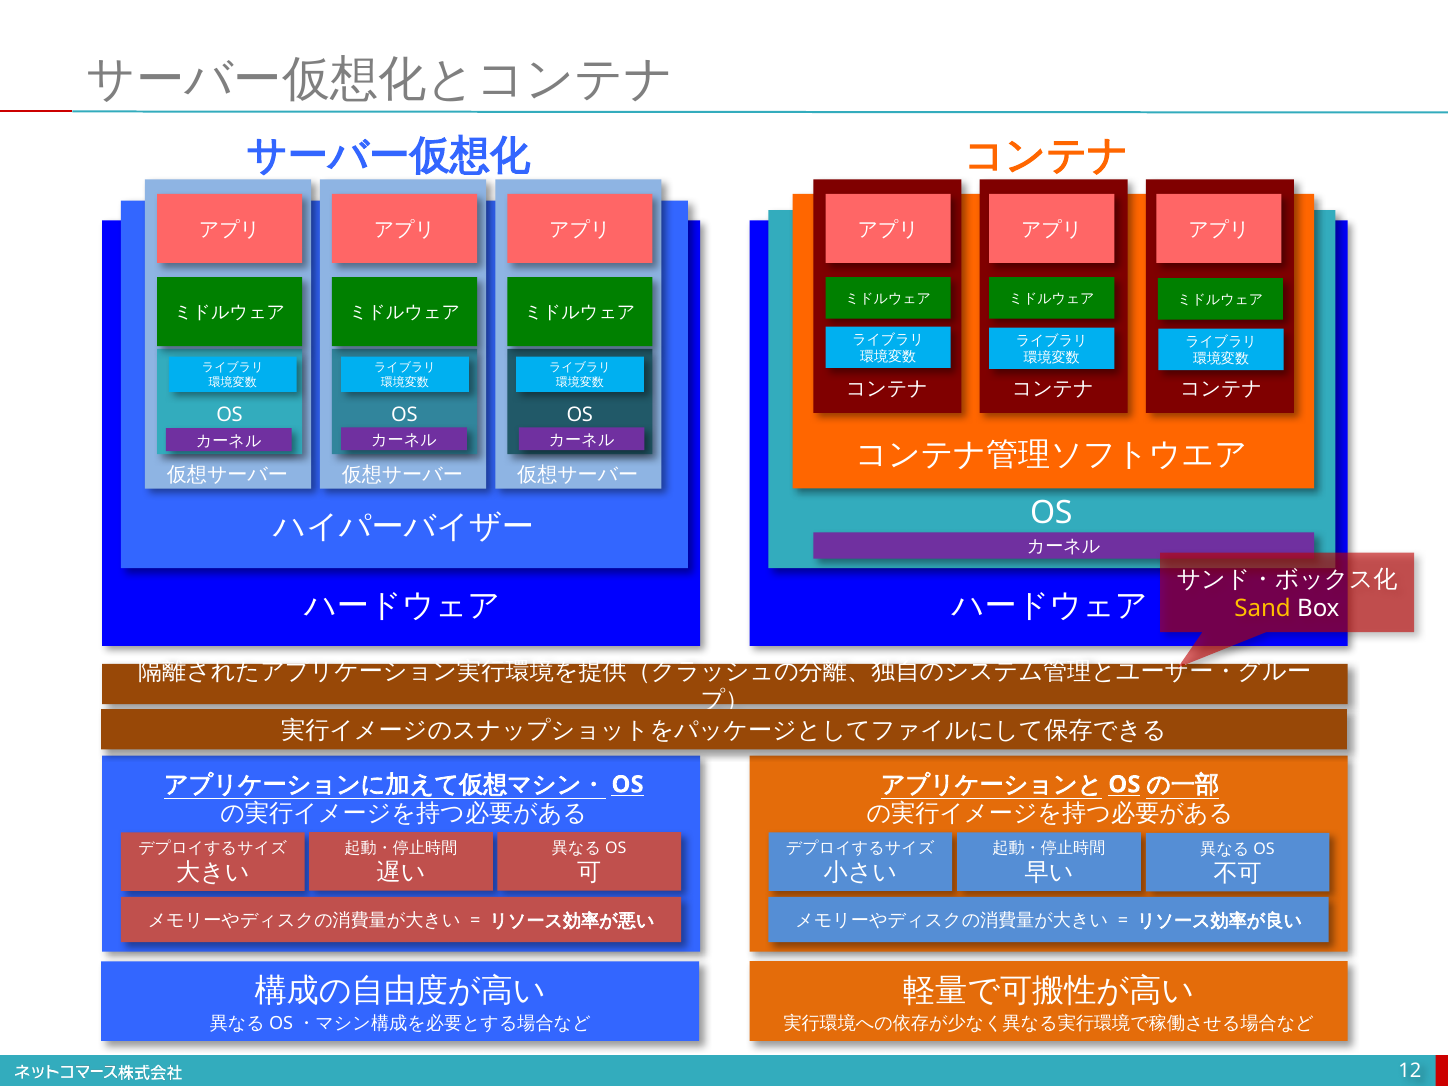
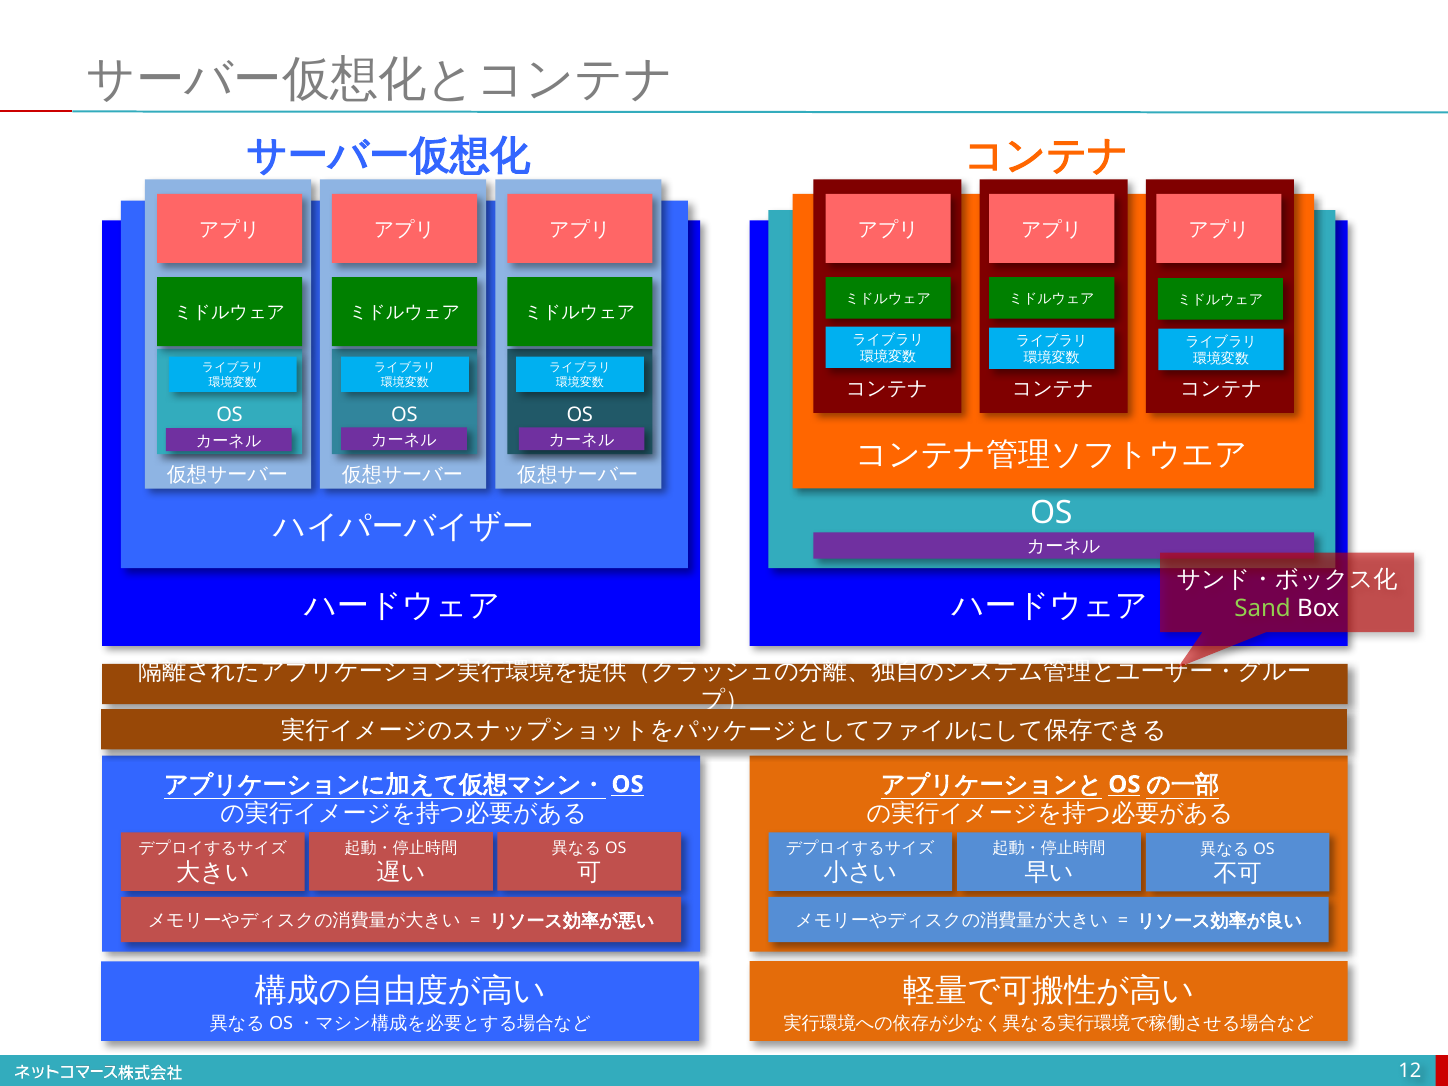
Sand colour: yellow -> light green (1263, 609)
